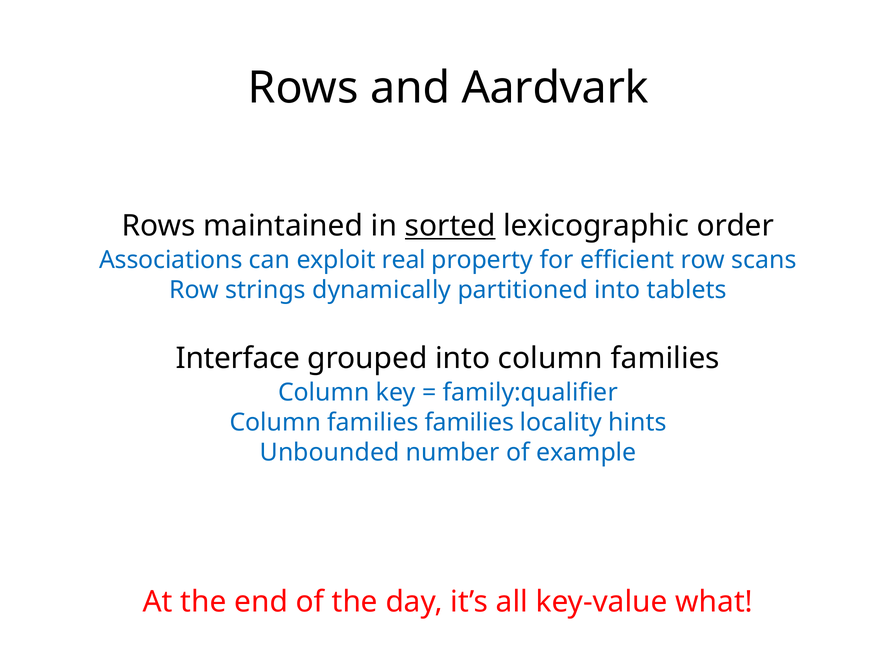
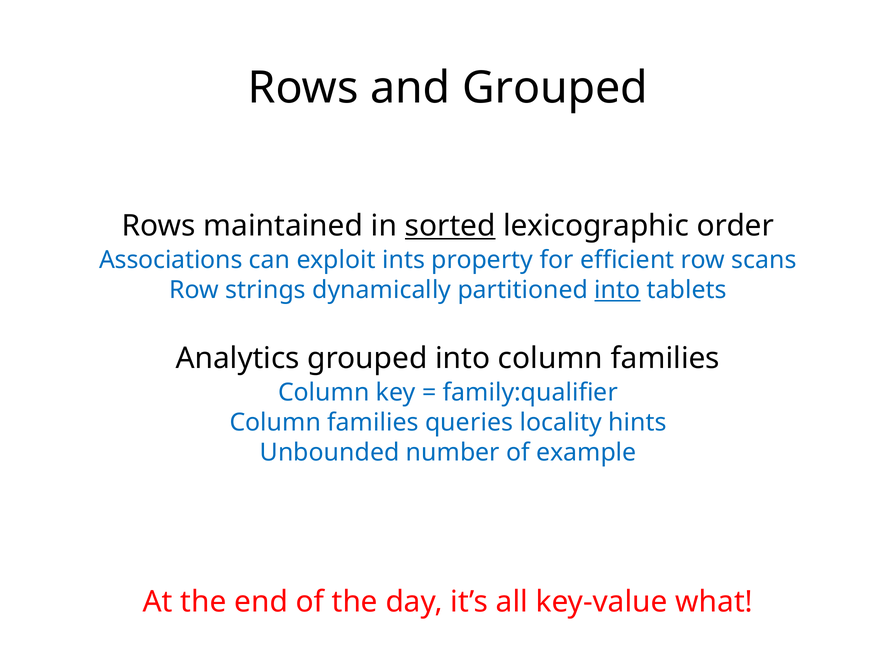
and Aardvark: Aardvark -> Grouped (555, 88)
real: real -> ints (404, 260)
into underline: none -> present (617, 290)
Interface: Interface -> Analytics (238, 359)
families families: families -> queries (469, 422)
